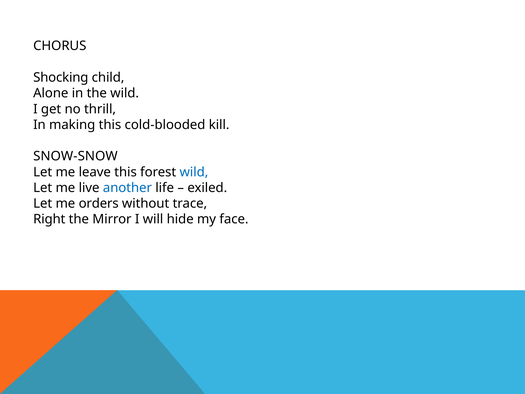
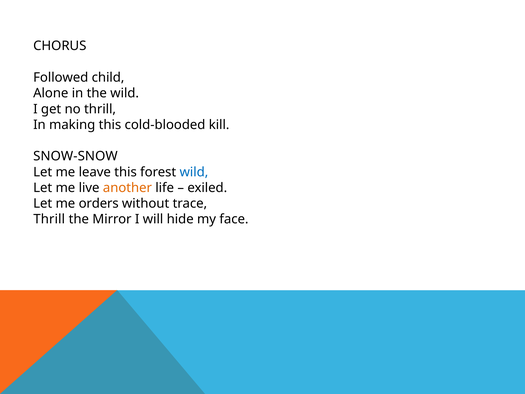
Shocking: Shocking -> Followed (61, 77)
another colour: blue -> orange (127, 188)
Right: Right -> Thrill (49, 219)
